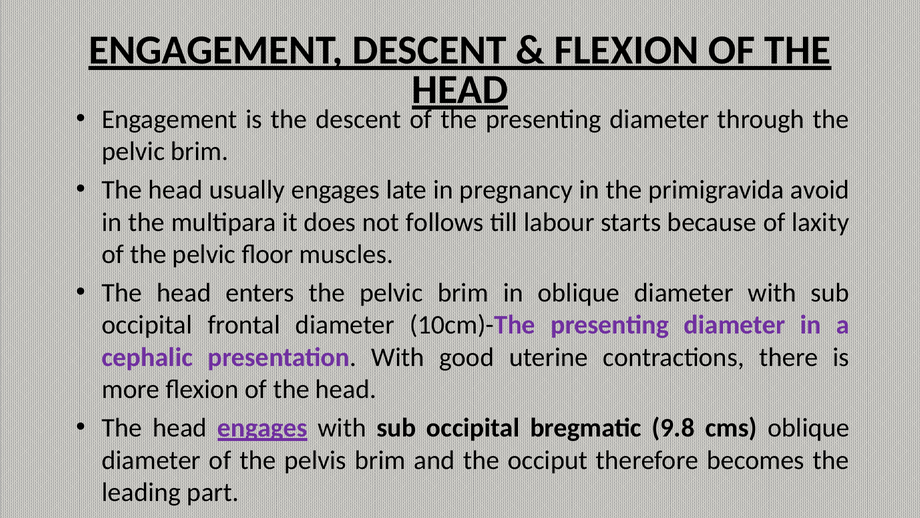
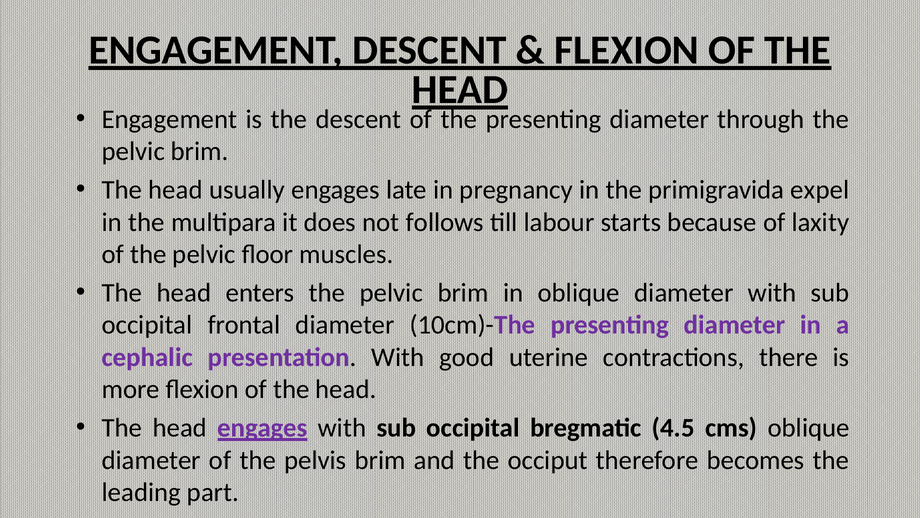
avoid: avoid -> expel (820, 190)
9.8: 9.8 -> 4.5 (673, 428)
